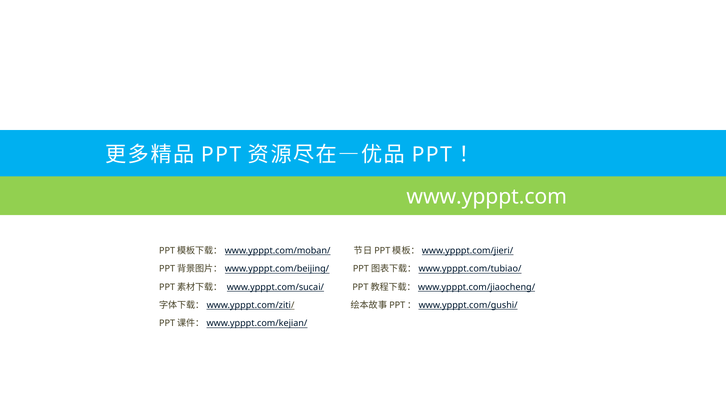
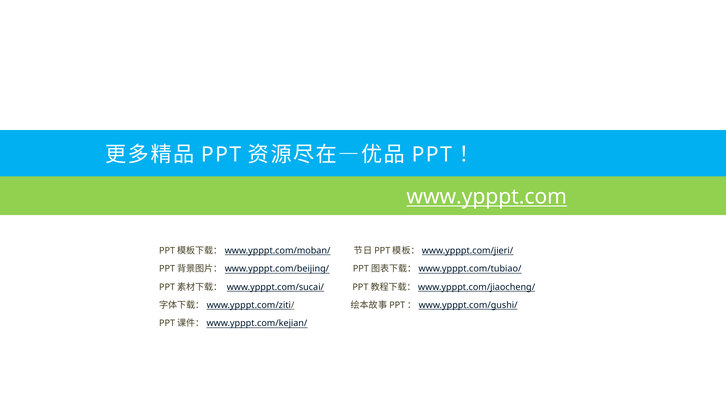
www.ypppt.com underline: none -> present (487, 197)
